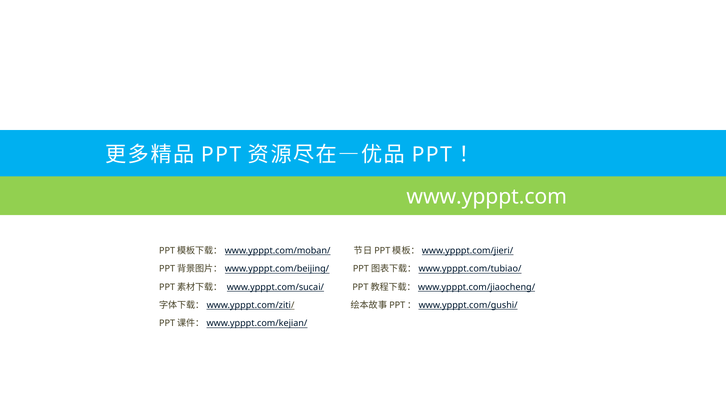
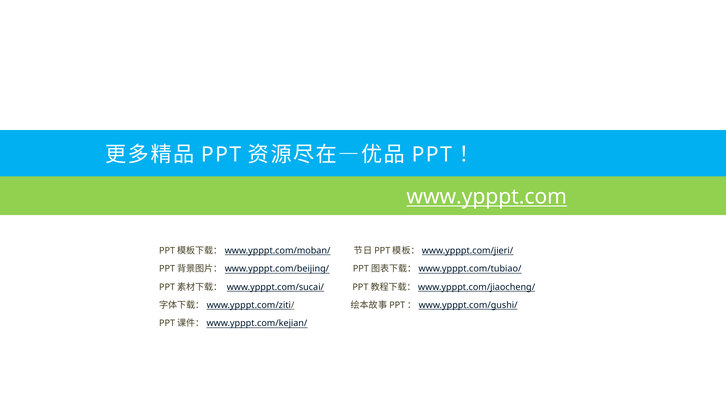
www.ypppt.com underline: none -> present (487, 197)
